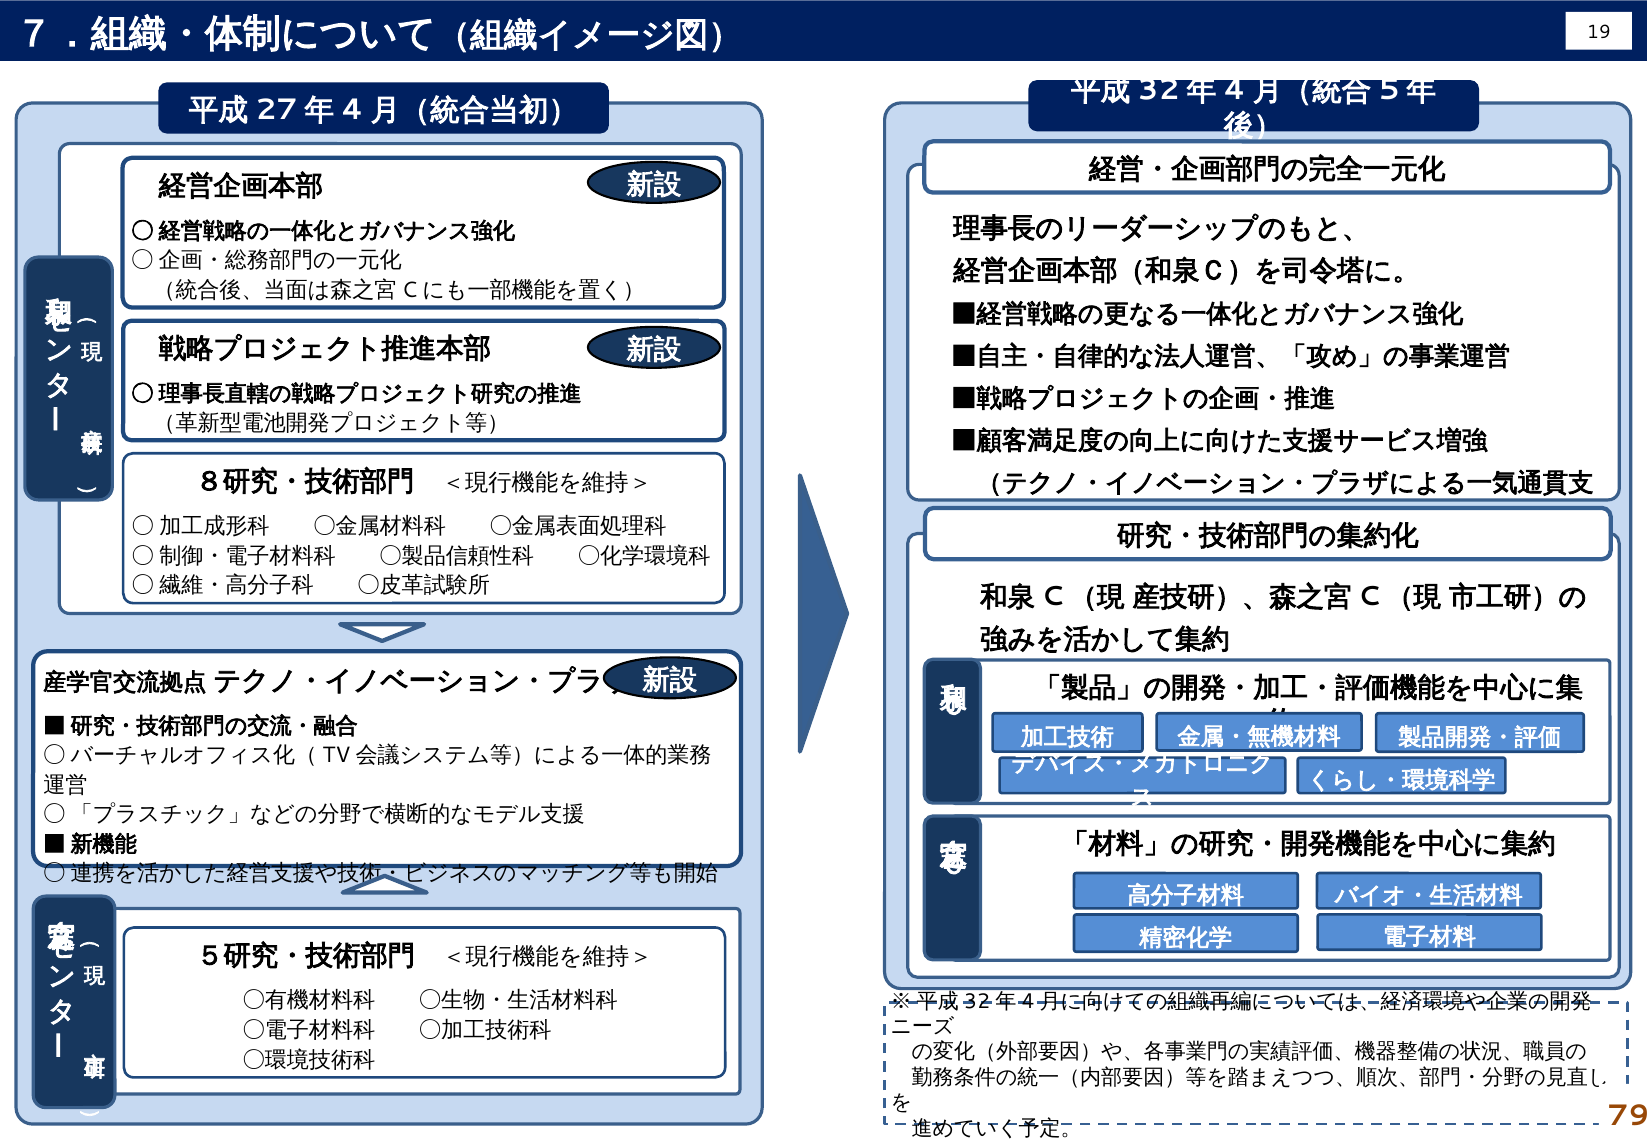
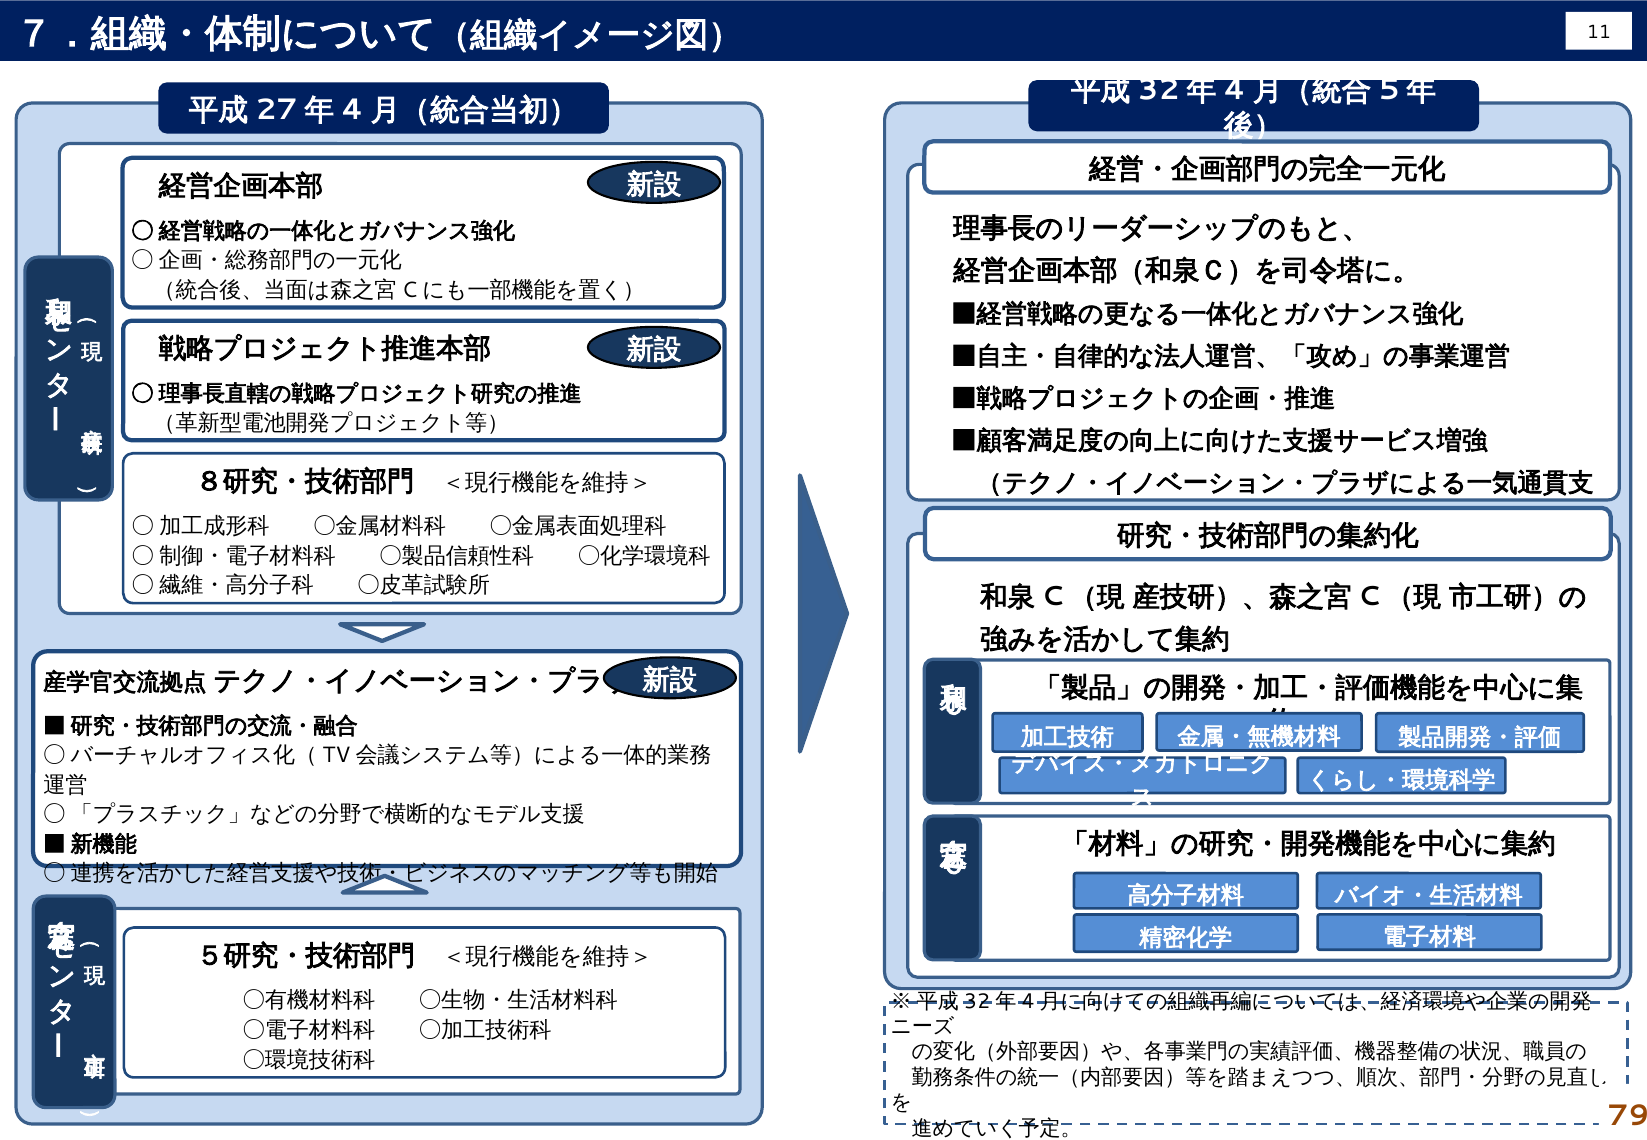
19: 19 -> 11 (1599, 32)
